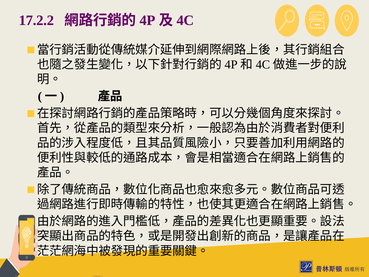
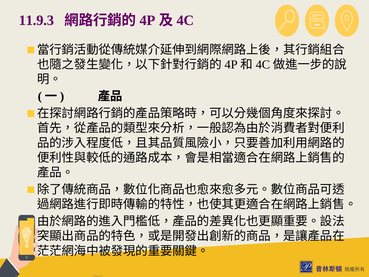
17.2.2: 17.2.2 -> 11.9.3 (36, 20)
